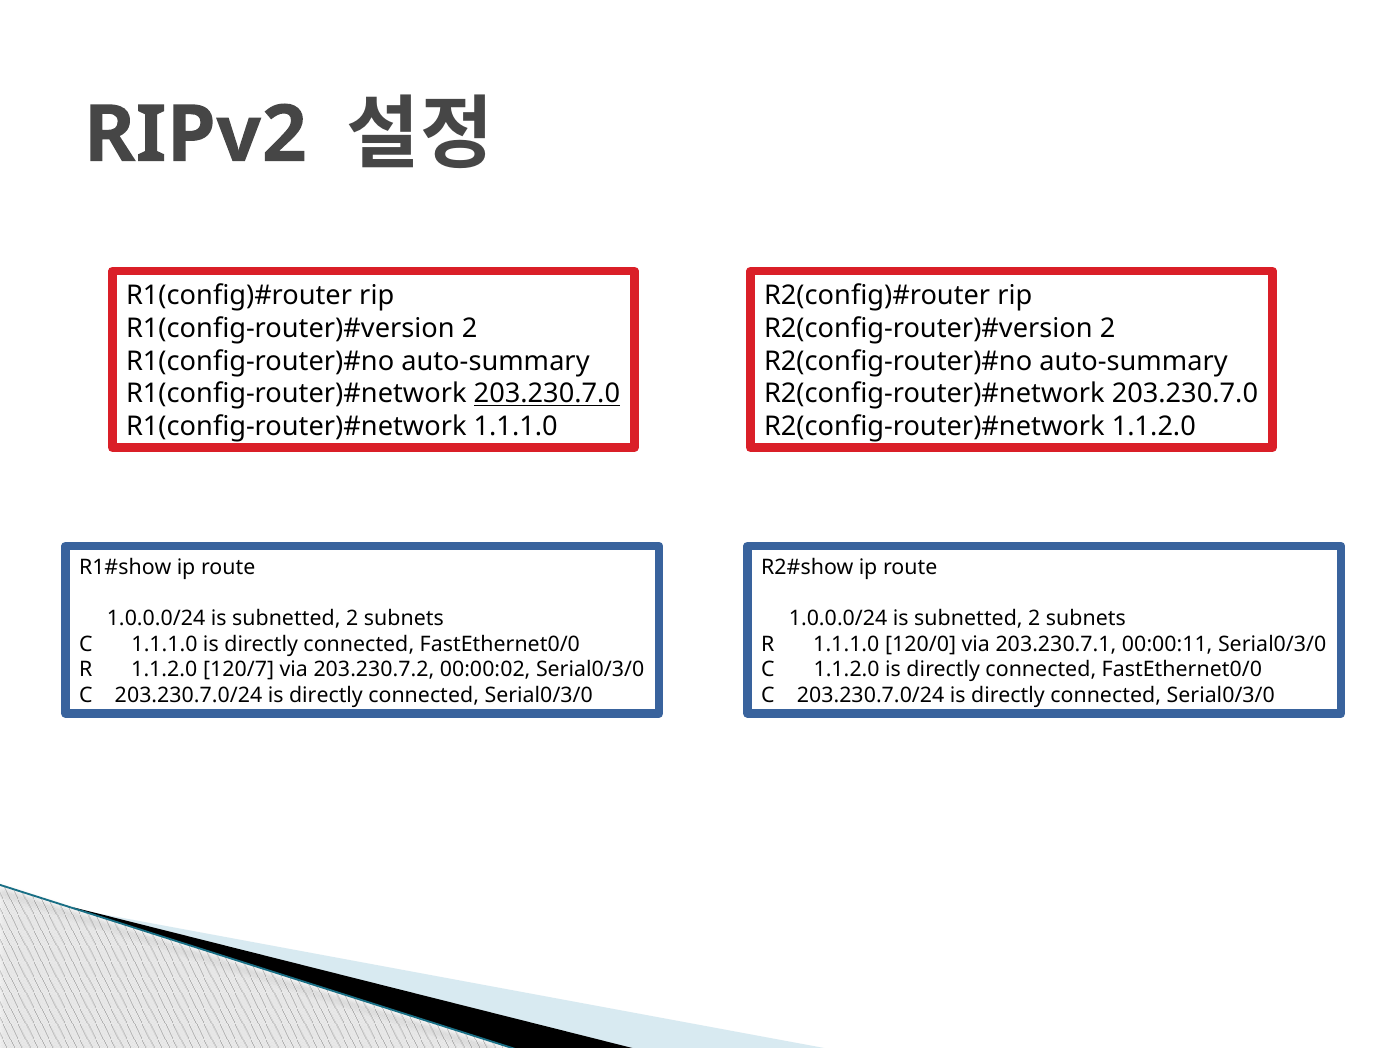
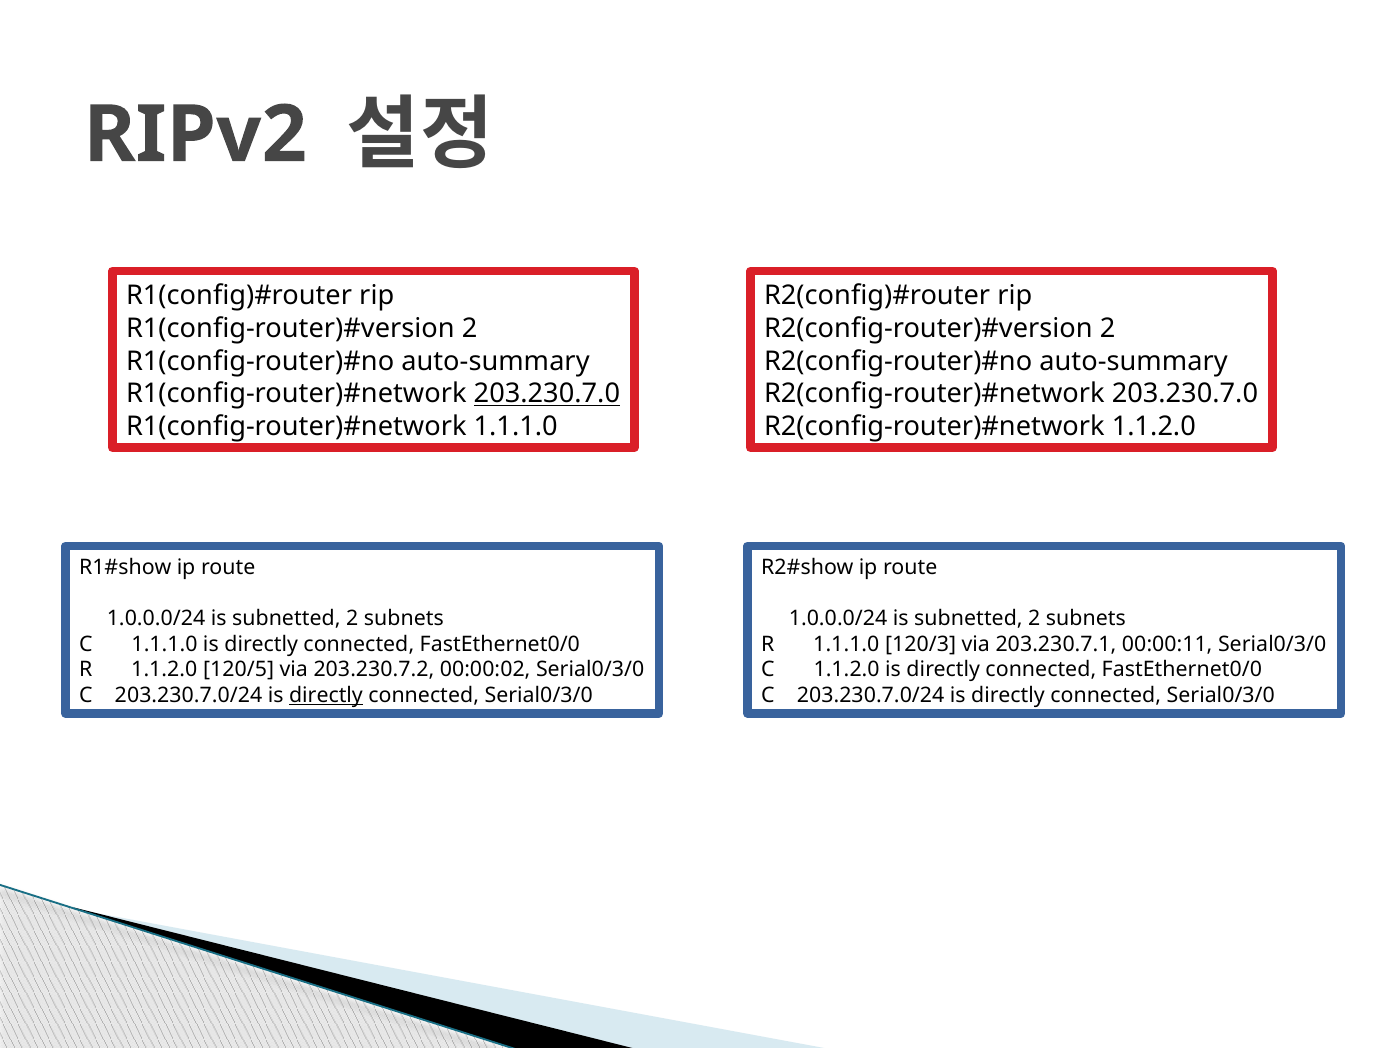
120/0: 120/0 -> 120/3 (921, 644)
120/7: 120/7 -> 120/5 (239, 670)
directly underline: none -> present (326, 695)
